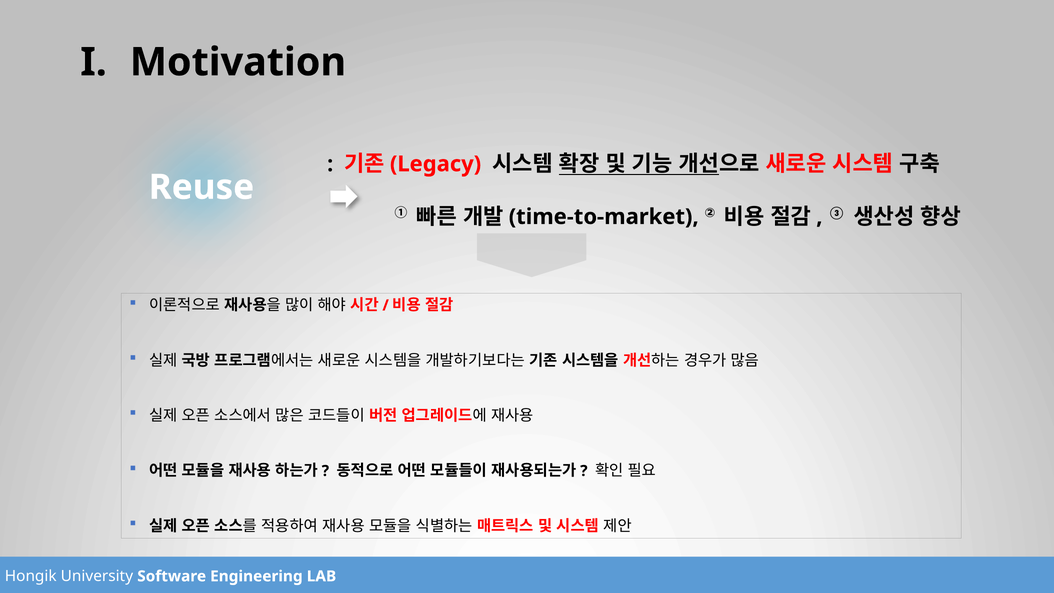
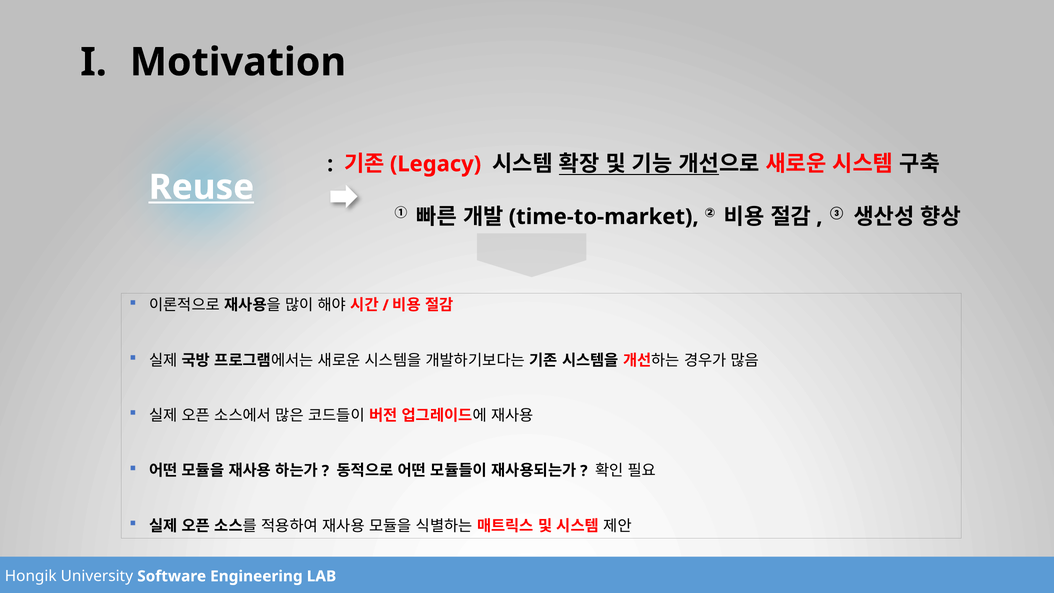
Reuse underline: none -> present (201, 187)
